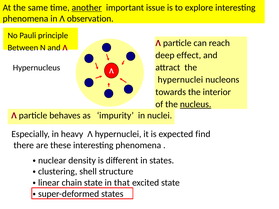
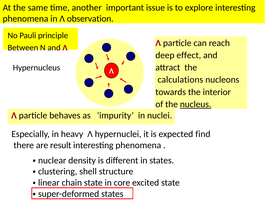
another underline: present -> none (87, 8)
hypernuclei: hypernuclei -> calculations (180, 80)
these: these -> result (61, 145)
that: that -> core (122, 183)
